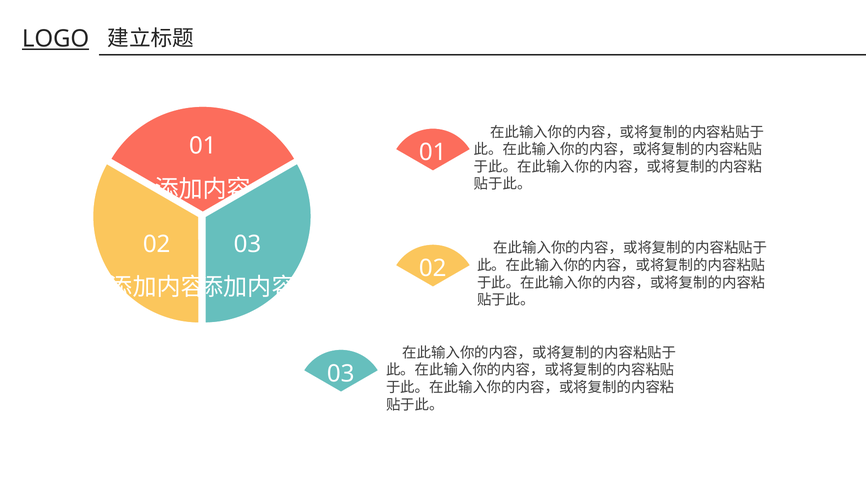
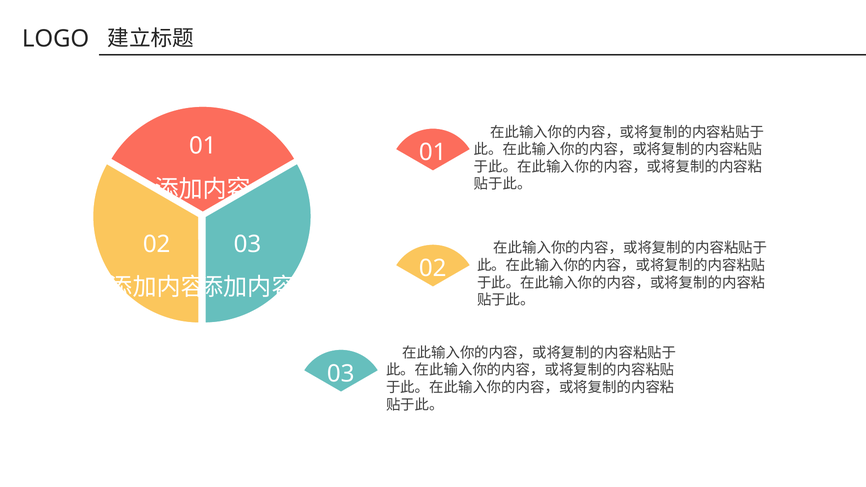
LOGO underline: present -> none (56, 39)
